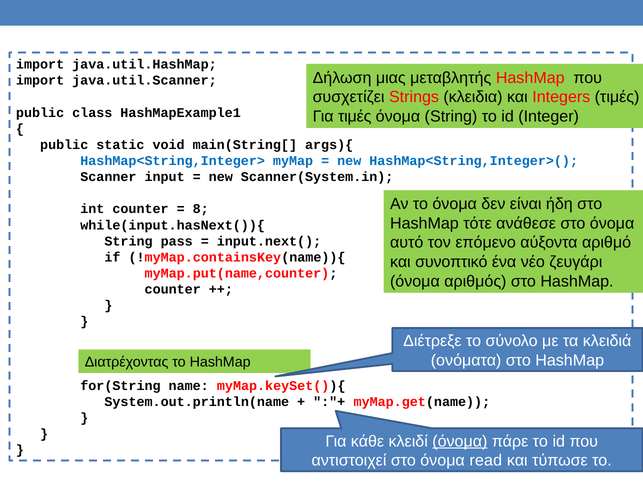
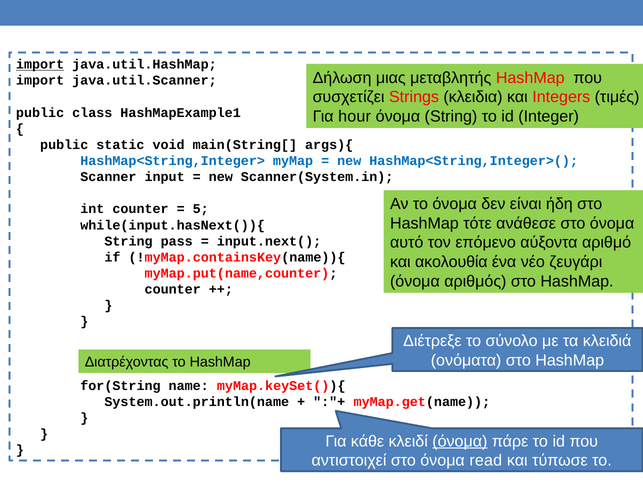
import underline: none -> present (40, 64)
Για τιμές: τιμές -> hour (355, 116)
8: 8 -> 5 (201, 209)
συνοπτικό: συνοπτικό -> ακολουθία (451, 262)
